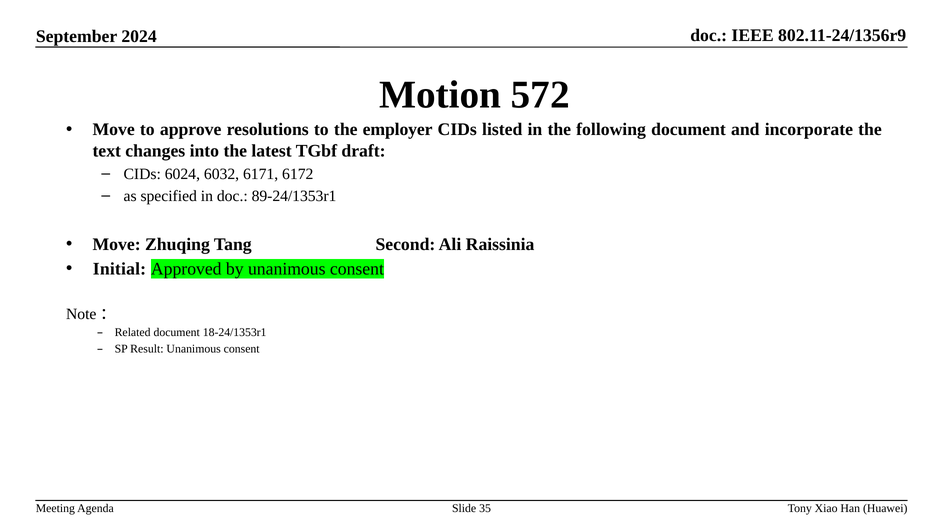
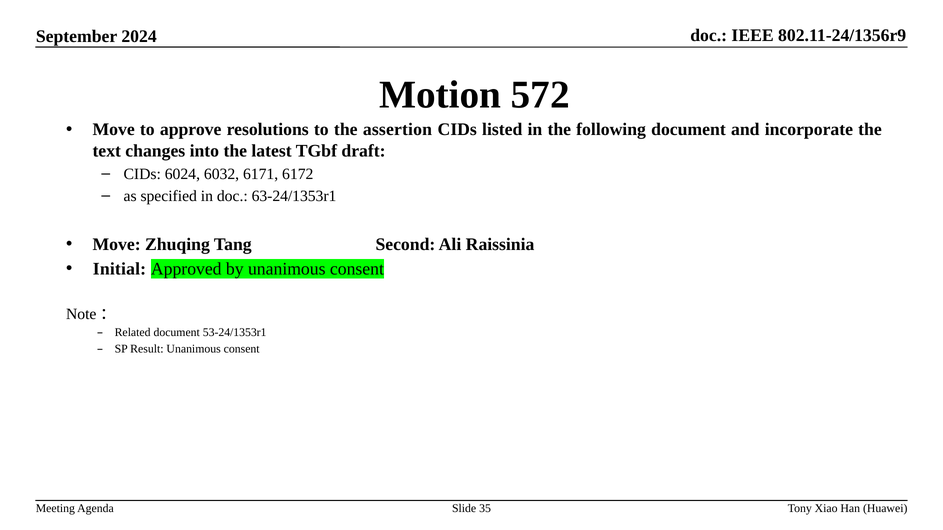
employer: employer -> assertion (397, 130)
89-24/1353r1: 89-24/1353r1 -> 63-24/1353r1 (294, 196)
18-24/1353r1: 18-24/1353r1 -> 53-24/1353r1 (235, 333)
